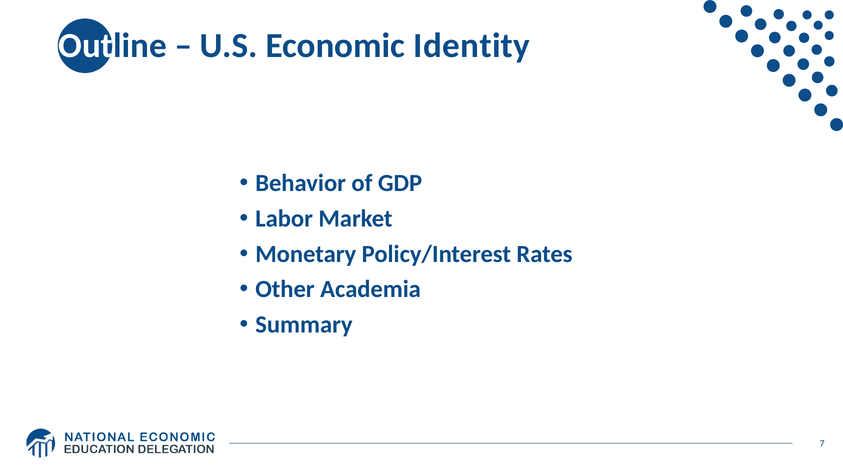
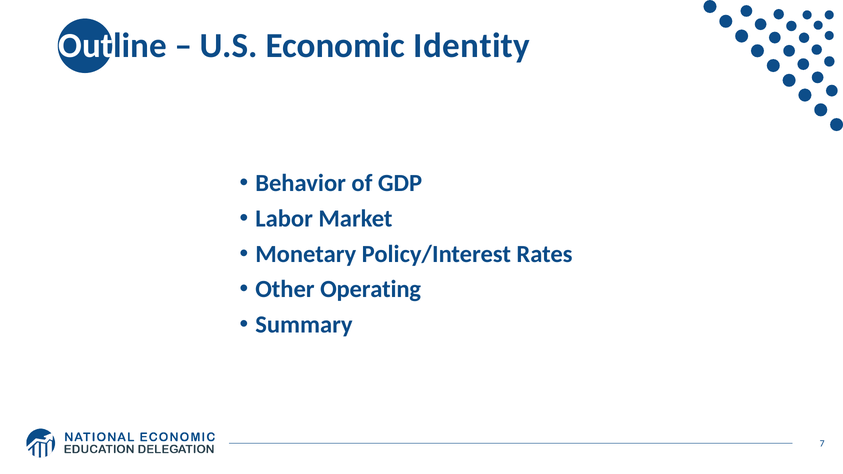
Academia: Academia -> Operating (371, 289)
